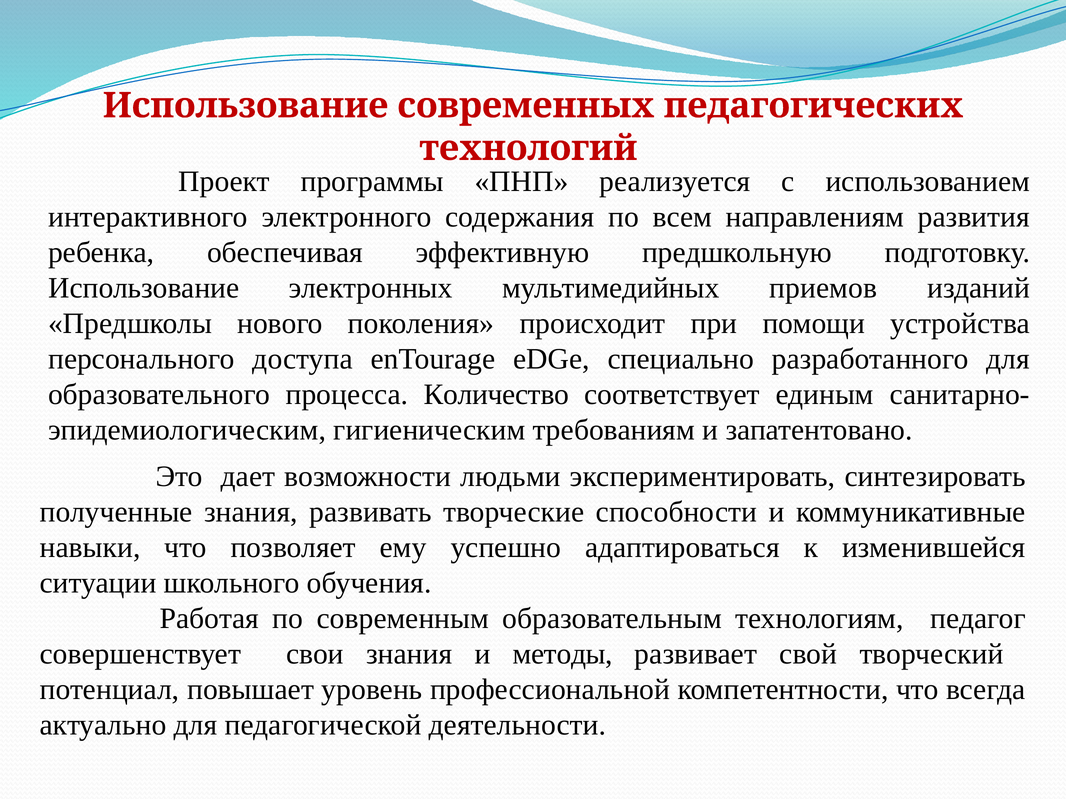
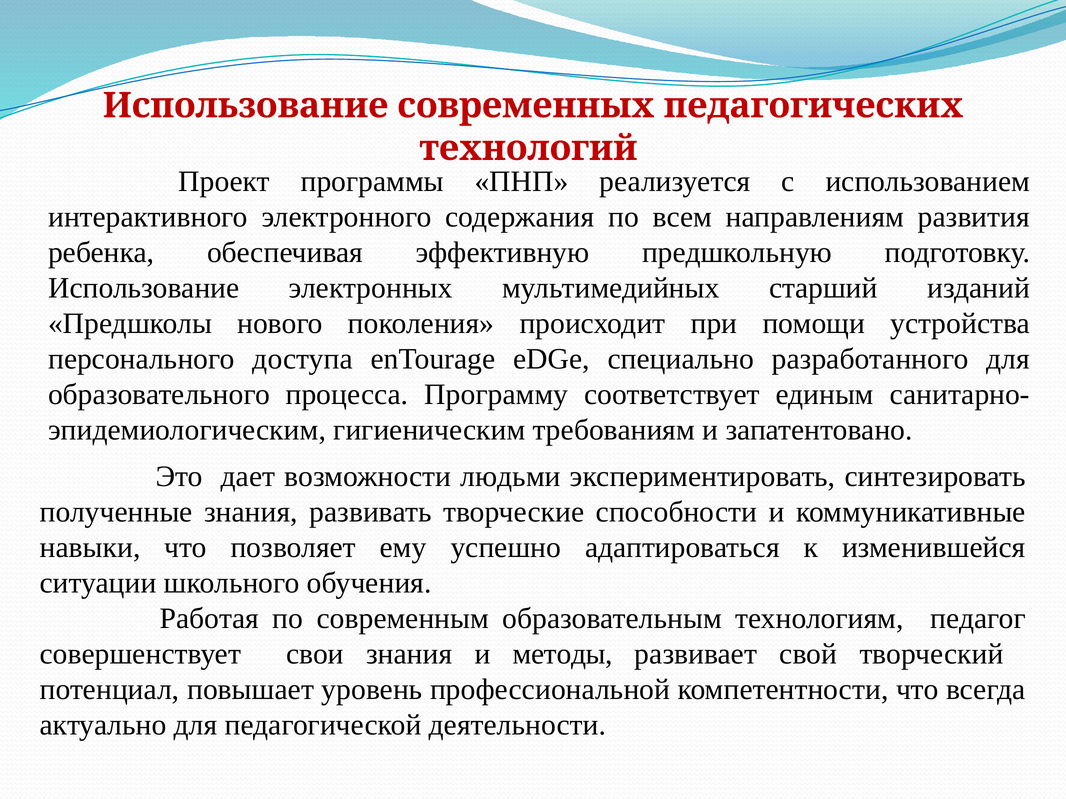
приемов: приемов -> старший (823, 288)
Количество: Количество -> Программу (496, 395)
